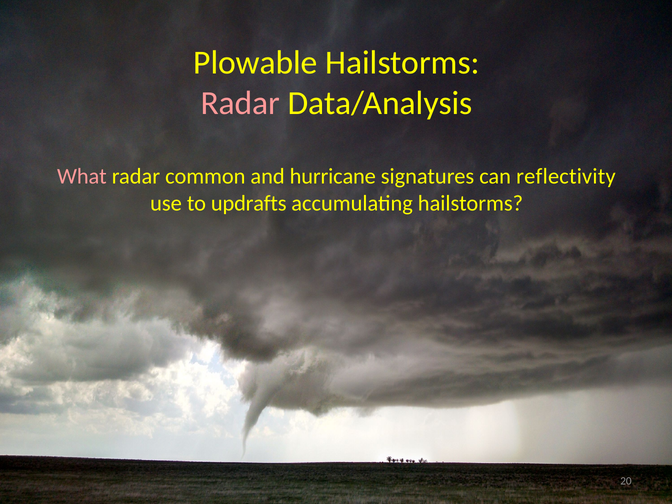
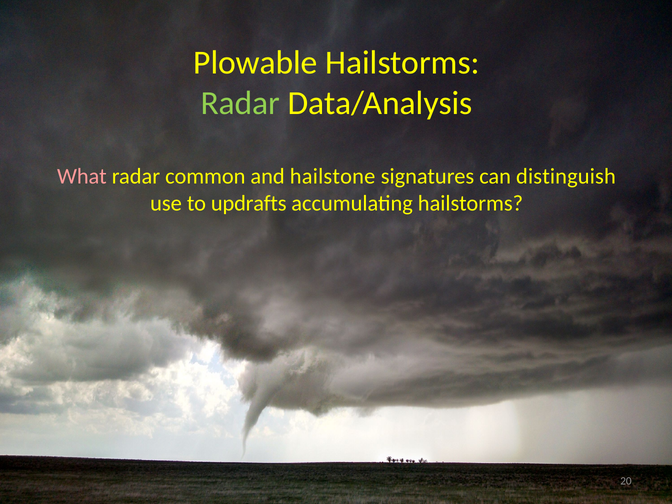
Radar colour: pink -> light green (240, 103)
hurricane: hurricane -> hailstone (333, 176)
reflectivity: reflectivity -> distinguish (566, 176)
